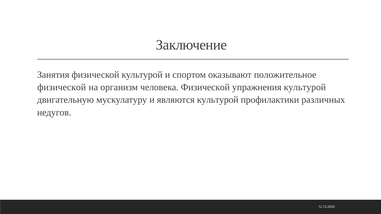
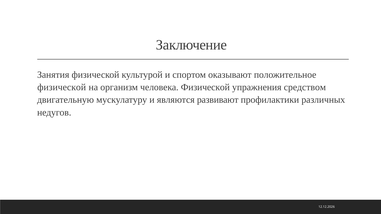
упражнения культурой: культурой -> средством (305, 87)
являются культурой: культурой -> развивают (218, 100)
